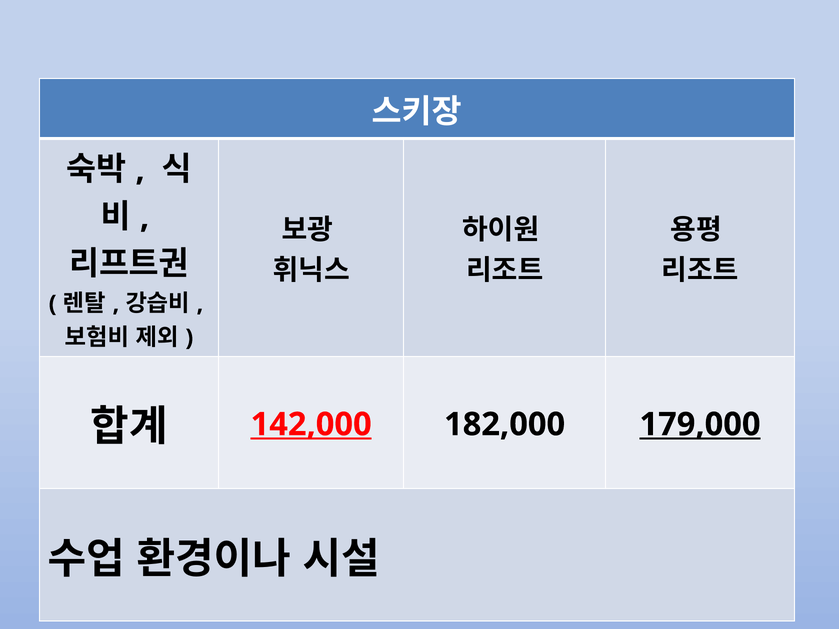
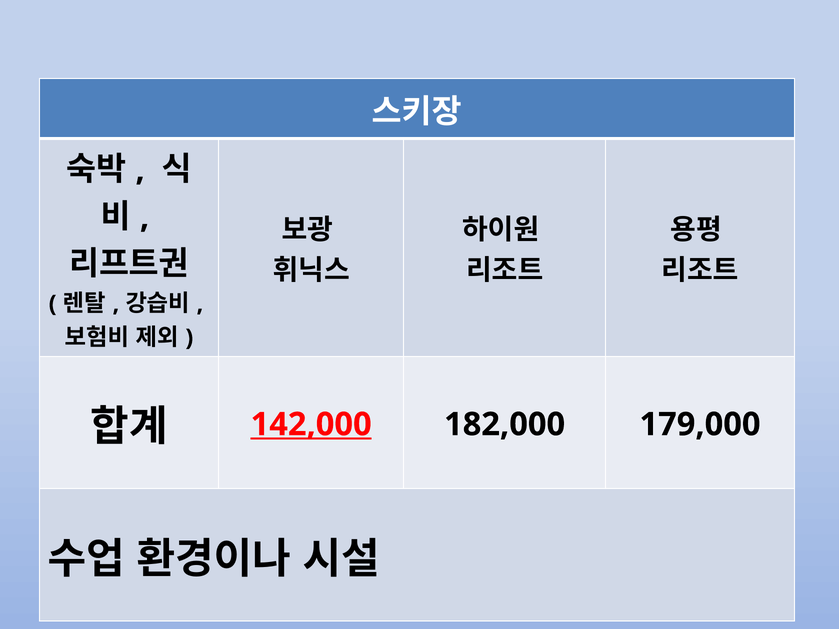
179,000 underline: present -> none (700, 425)
